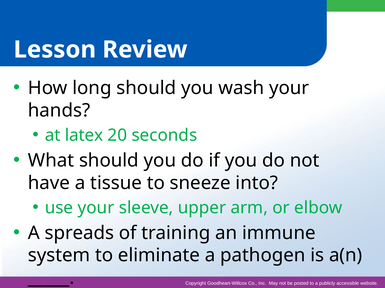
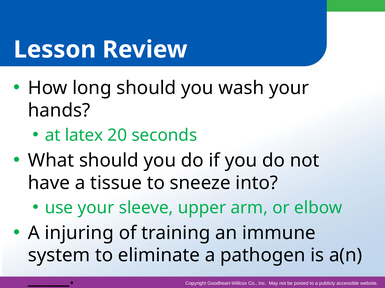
spreads: spreads -> injuring (79, 234)
